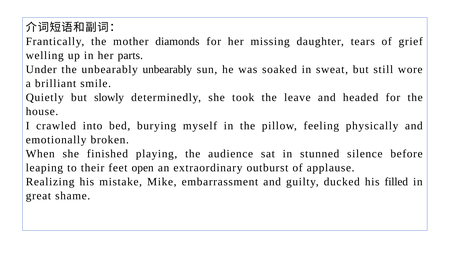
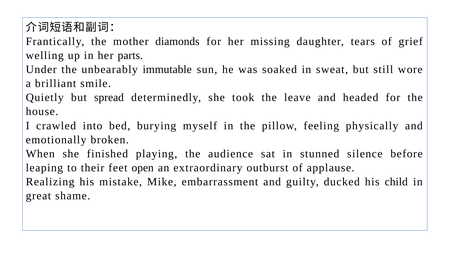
unbearably unbearably: unbearably -> immutable (167, 69)
slowly: slowly -> spread (109, 98)
filled: filled -> child (396, 182)
